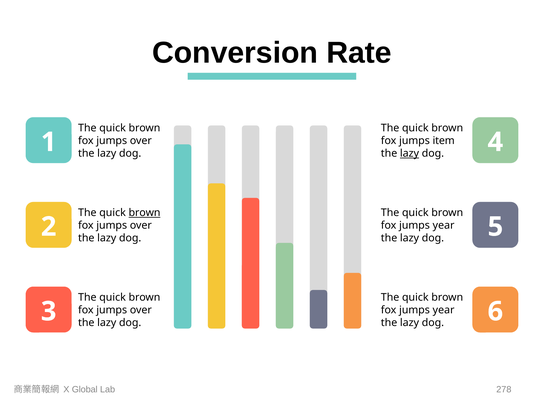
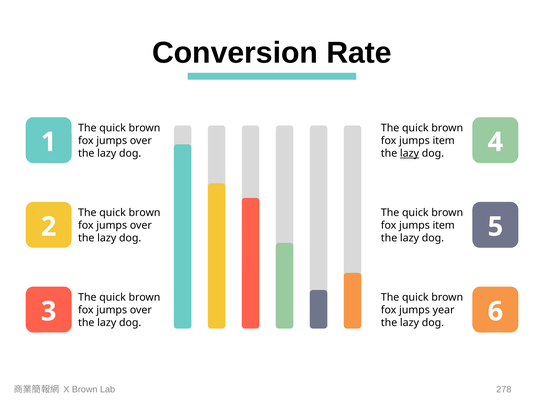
brown underline: present -> none (145, 213)
year: year -> item (444, 225)
X Global: Global -> Brown (85, 390)
